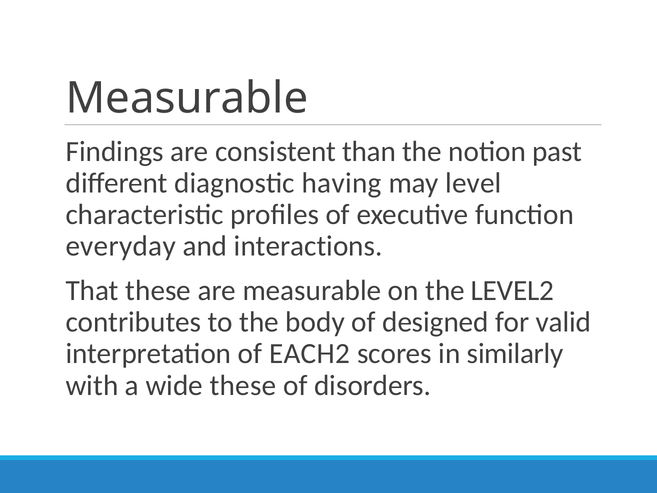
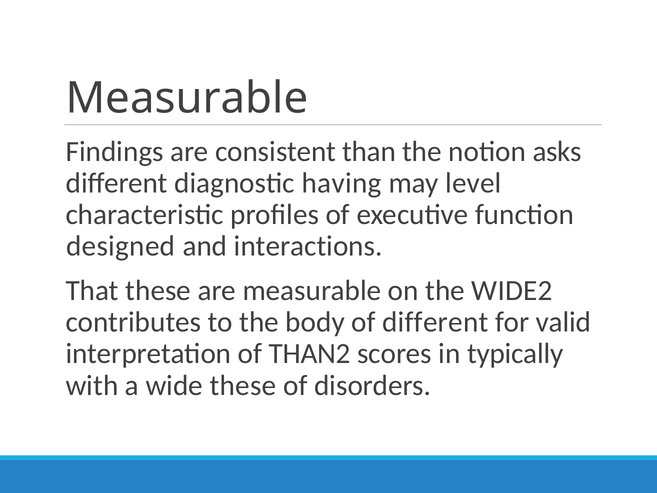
past: past -> asks (557, 152)
everyday: everyday -> designed (121, 246)
LEVEL2: LEVEL2 -> WIDE2 (512, 291)
of designed: designed -> different (435, 322)
EACH2: EACH2 -> THAN2 (310, 354)
similarly: similarly -> typically (515, 354)
